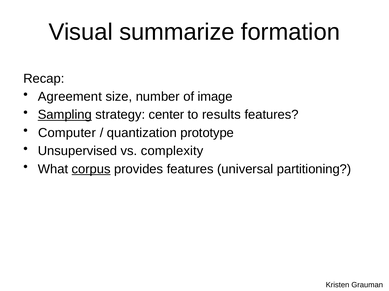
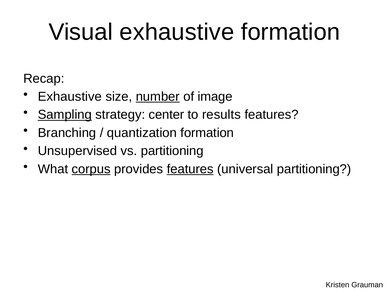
Visual summarize: summarize -> exhaustive (177, 32)
Agreement: Agreement -> Exhaustive (70, 97)
number underline: none -> present (158, 97)
Computer: Computer -> Branching (67, 133)
quantization prototype: prototype -> formation (207, 133)
vs complexity: complexity -> partitioning (172, 151)
features underline: none -> present (190, 169)
